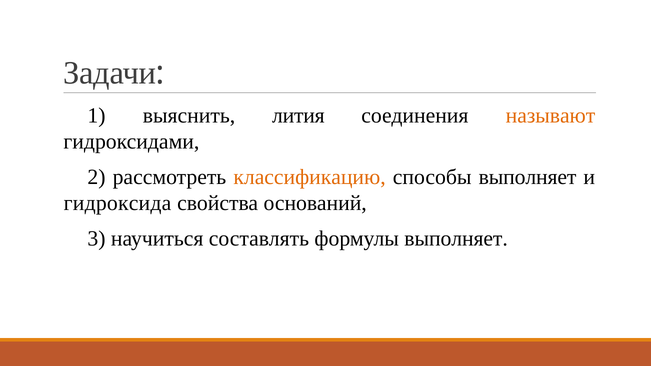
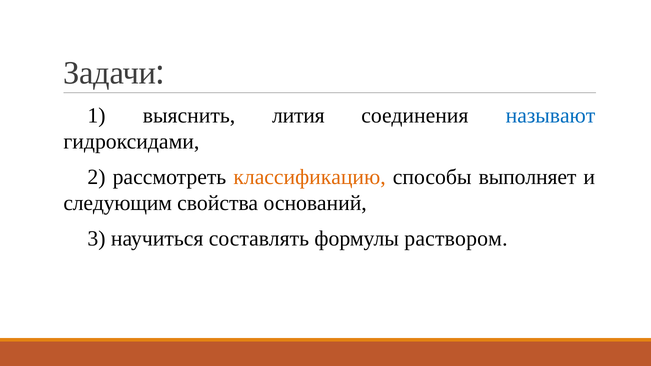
называют colour: orange -> blue (550, 116)
гидроксида: гидроксида -> следующим (118, 203)
формулы выполняет: выполняет -> раствором (456, 239)
